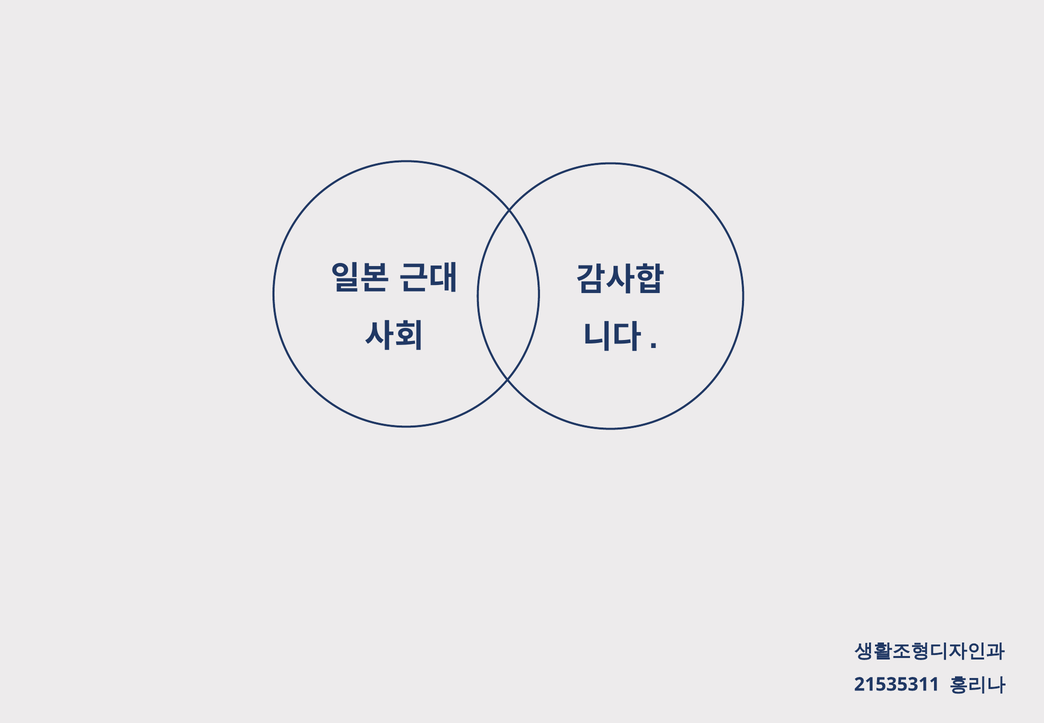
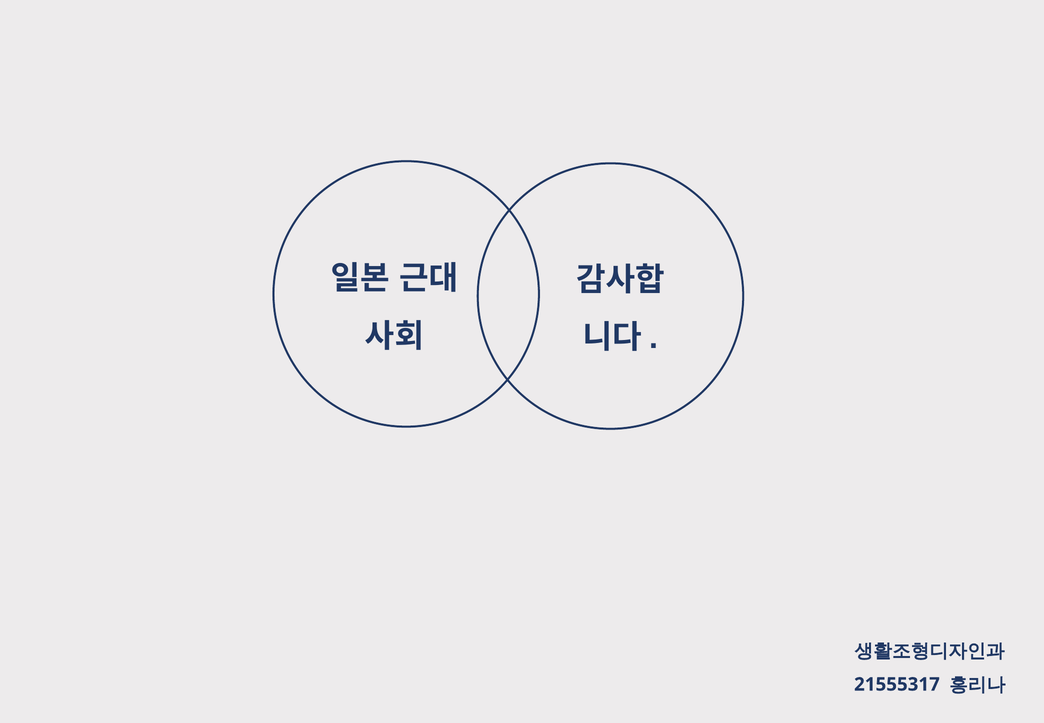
21535311: 21535311 -> 21555317 (897, 684)
